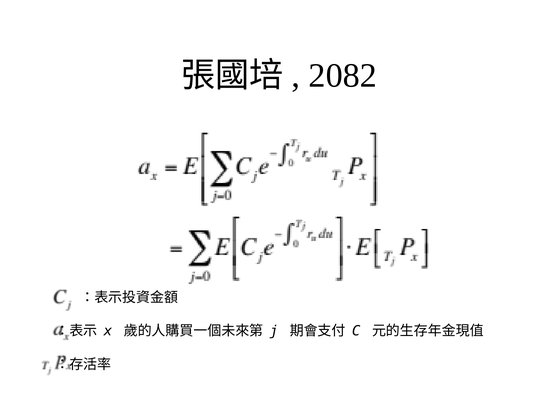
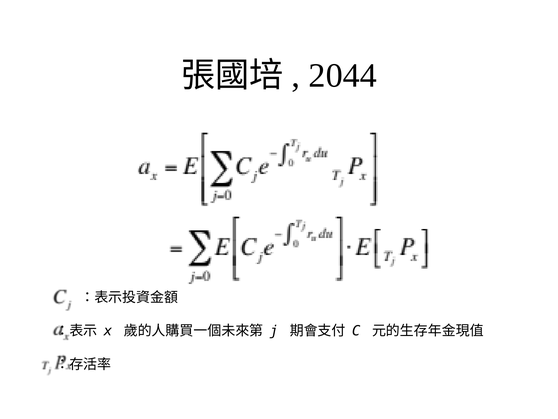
2082: 2082 -> 2044 (343, 76)
